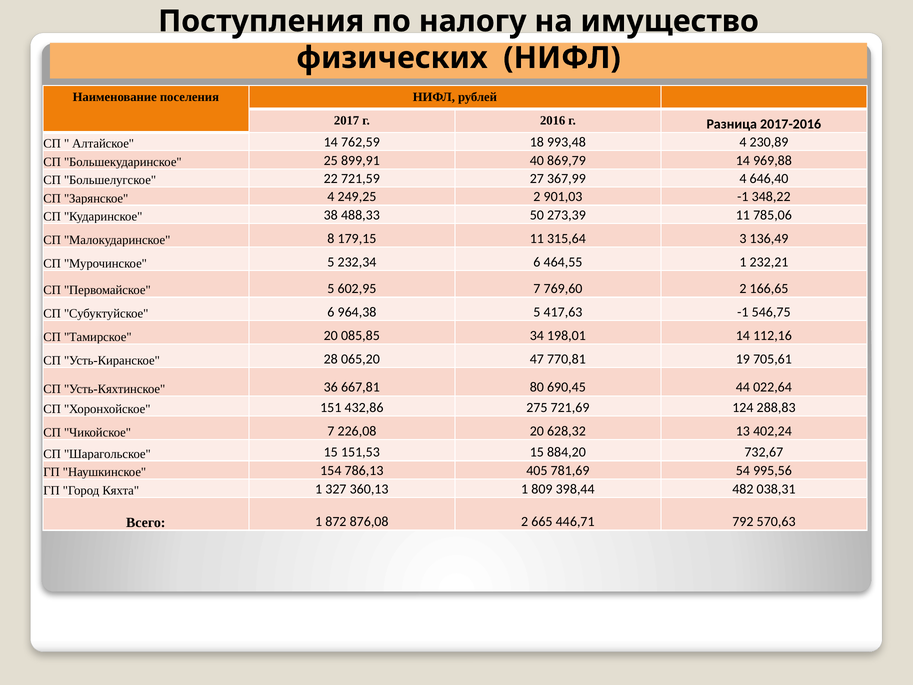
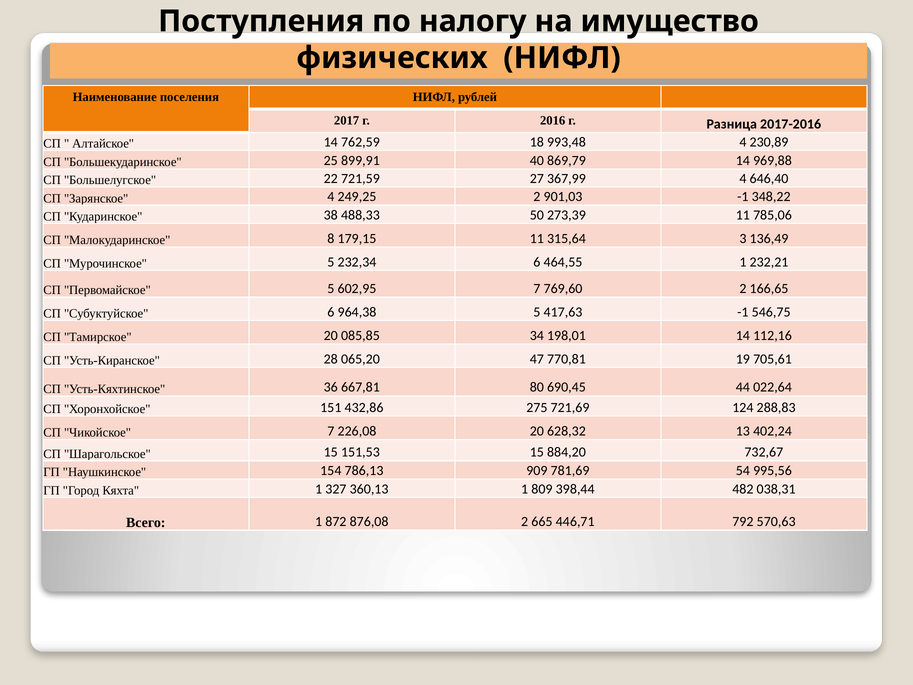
405: 405 -> 909 (537, 471)
